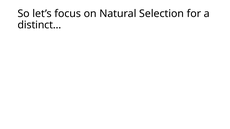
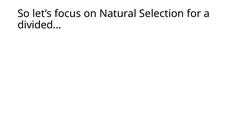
distinct…: distinct… -> divided… (39, 25)
